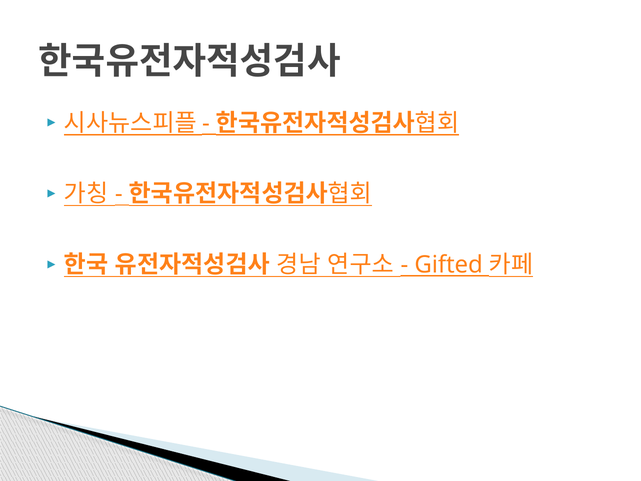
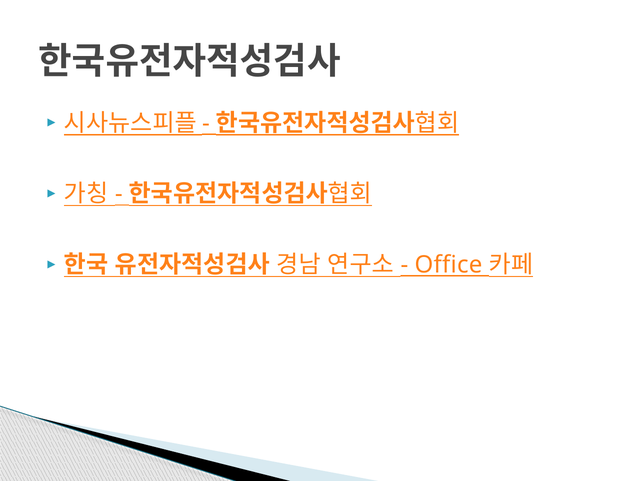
Gifted: Gifted -> Office (448, 265)
